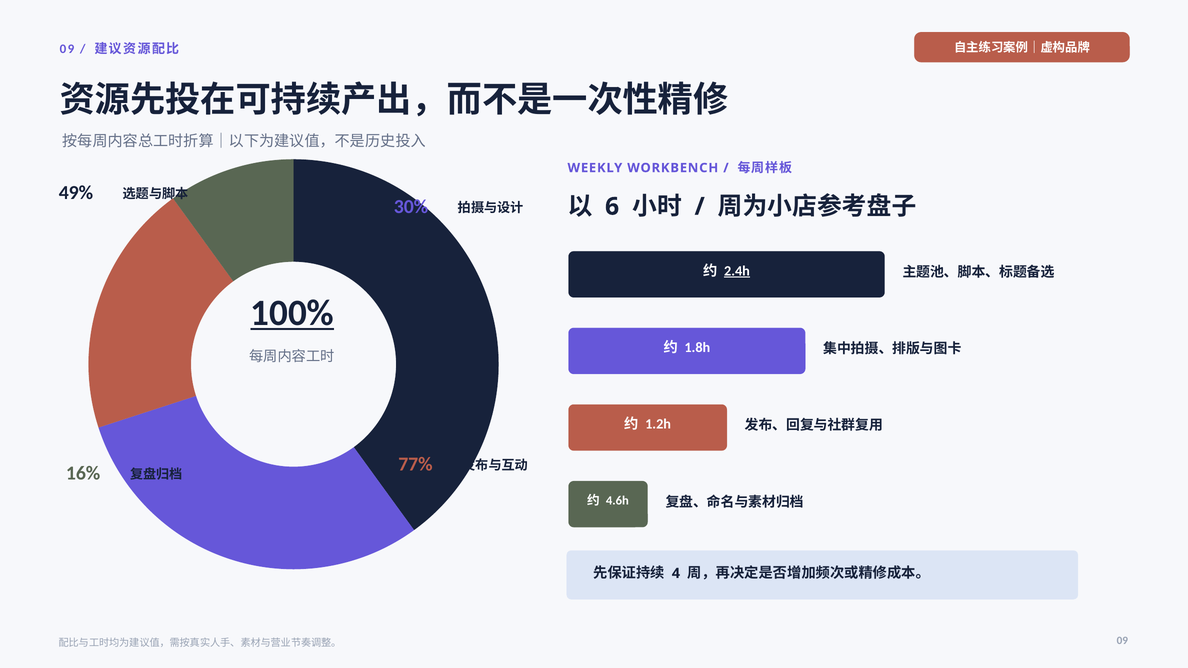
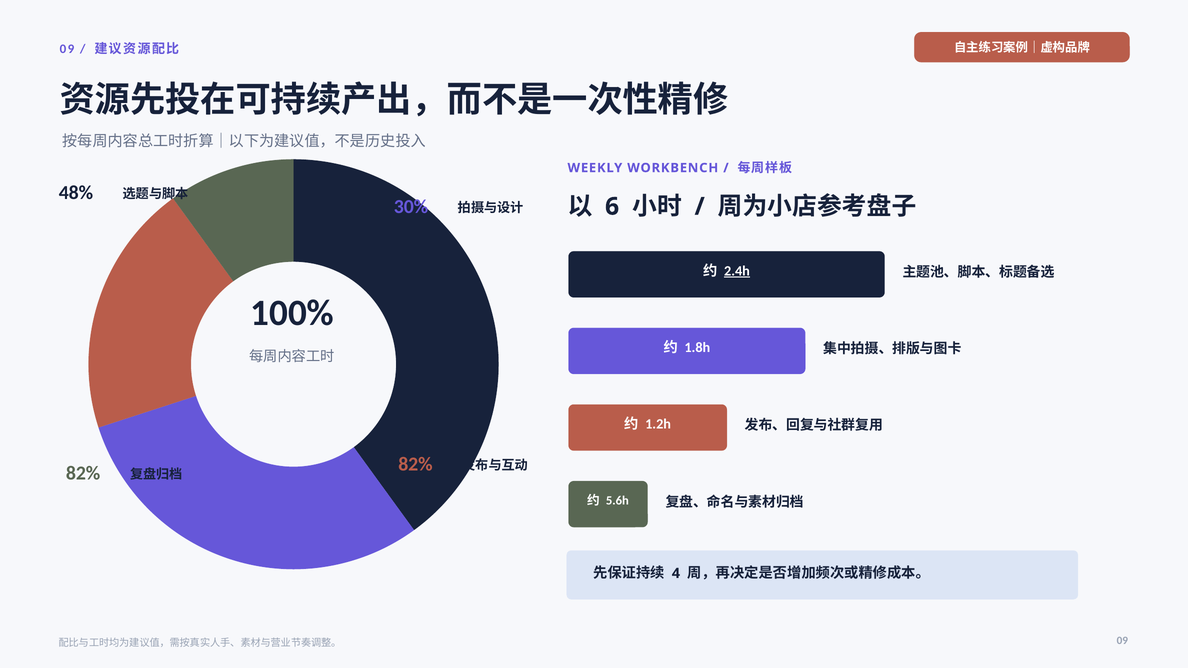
49%: 49% -> 48% (76, 193)
100% underline: present -> none (292, 313)
77%: 77% -> 82% (415, 464)
16%: 16% -> 82% (83, 473)
4.6h: 4.6h -> 5.6h (617, 501)
